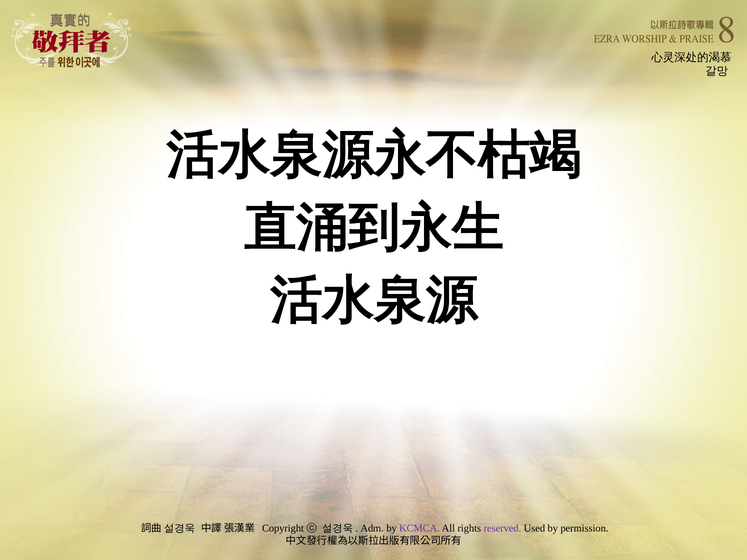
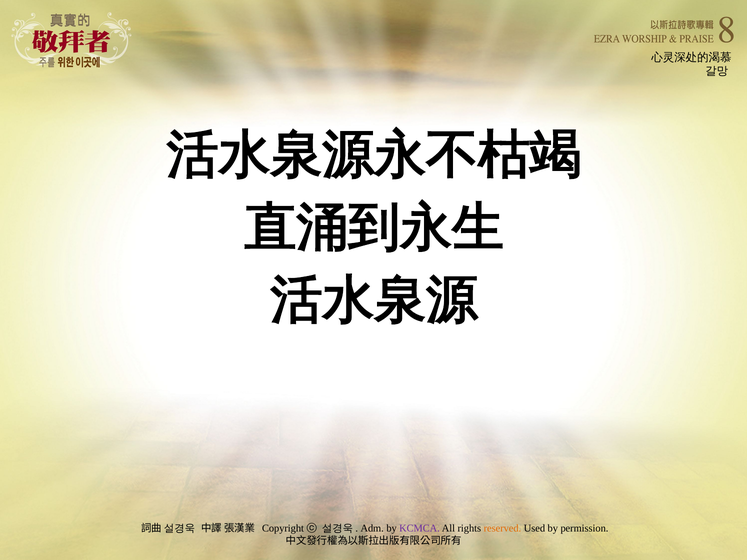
reserved colour: purple -> orange (502, 529)
